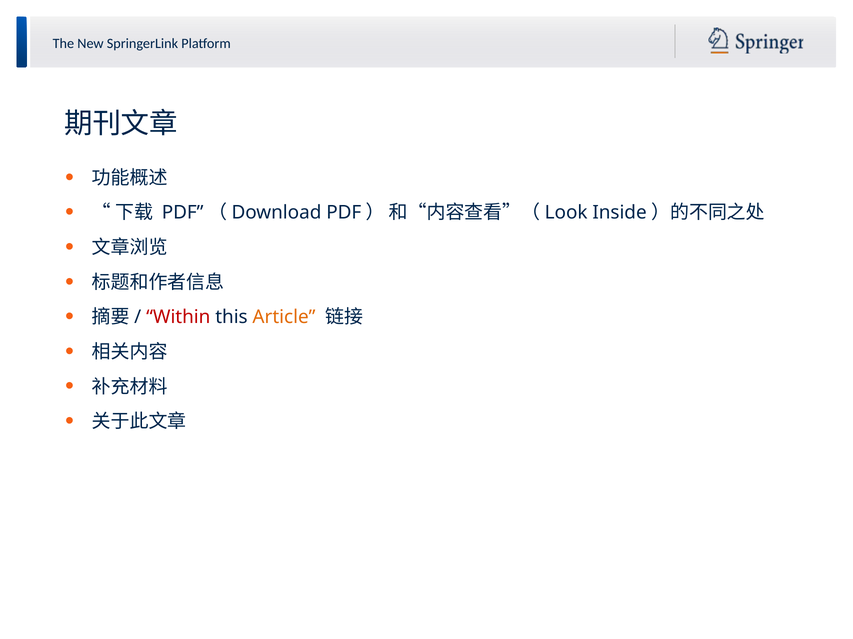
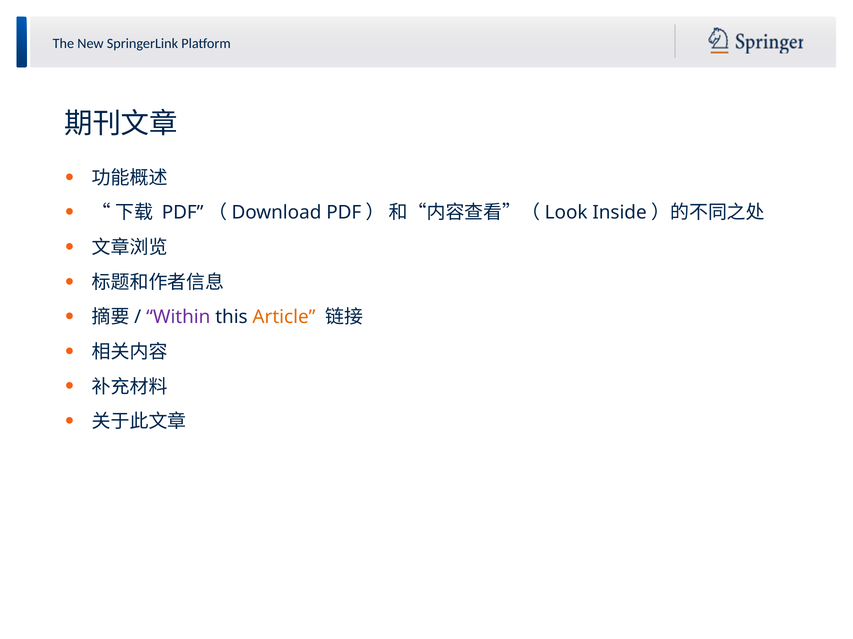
Within colour: red -> purple (178, 318)
